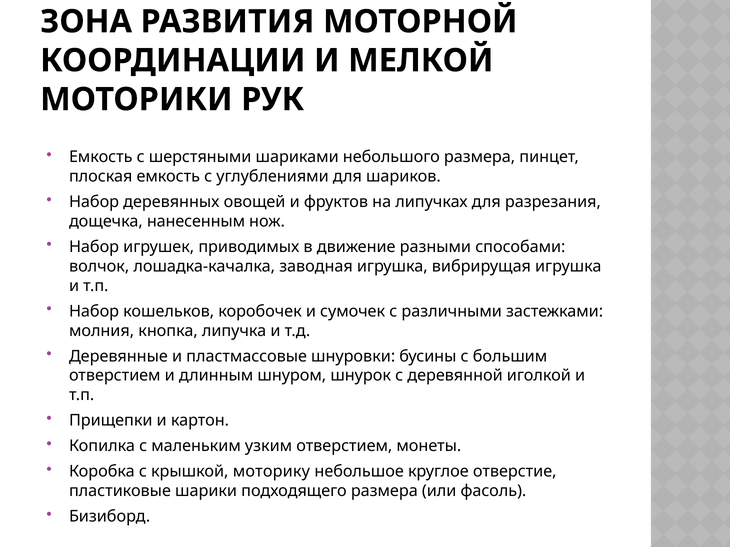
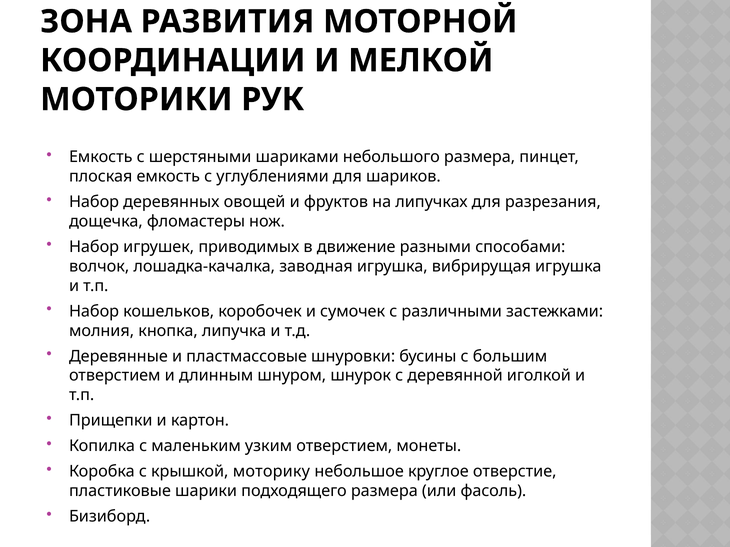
нанесенным: нанесенным -> фломастеры (196, 221)
